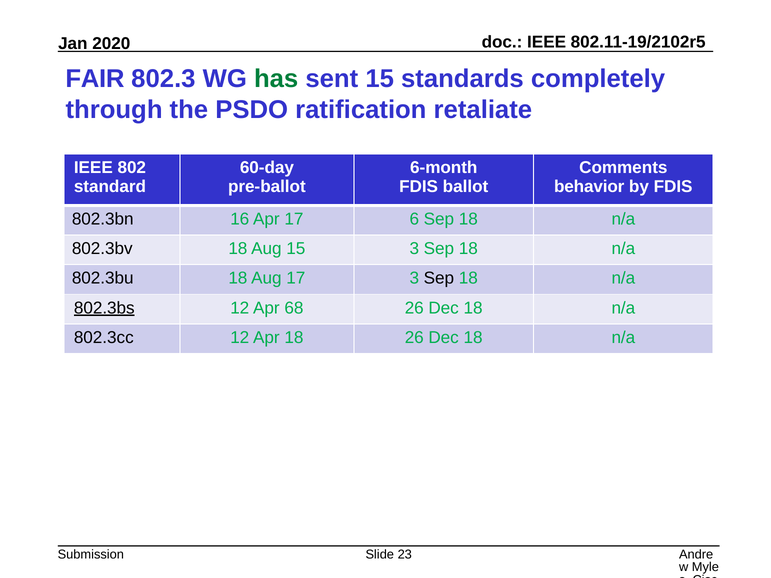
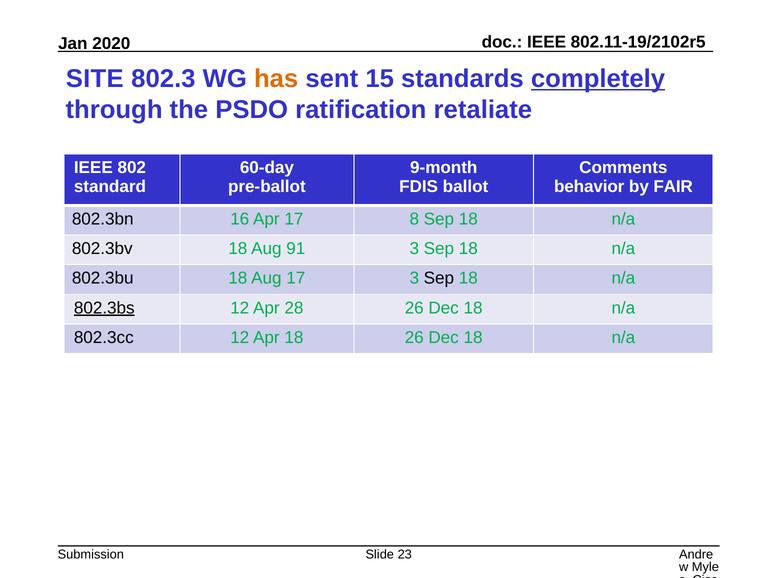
FAIR: FAIR -> SITE (95, 79)
has colour: green -> orange (276, 79)
completely underline: none -> present (598, 79)
6-month: 6-month -> 9-month (444, 168)
by FDIS: FDIS -> FAIR (673, 187)
6: 6 -> 8 (414, 219)
Aug 15: 15 -> 91 (296, 249)
68: 68 -> 28 (294, 308)
